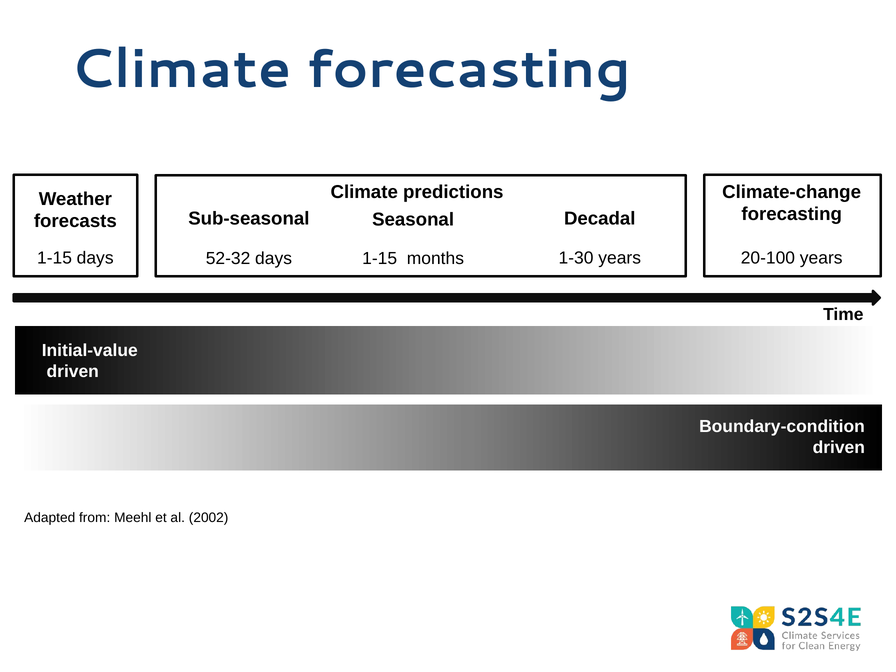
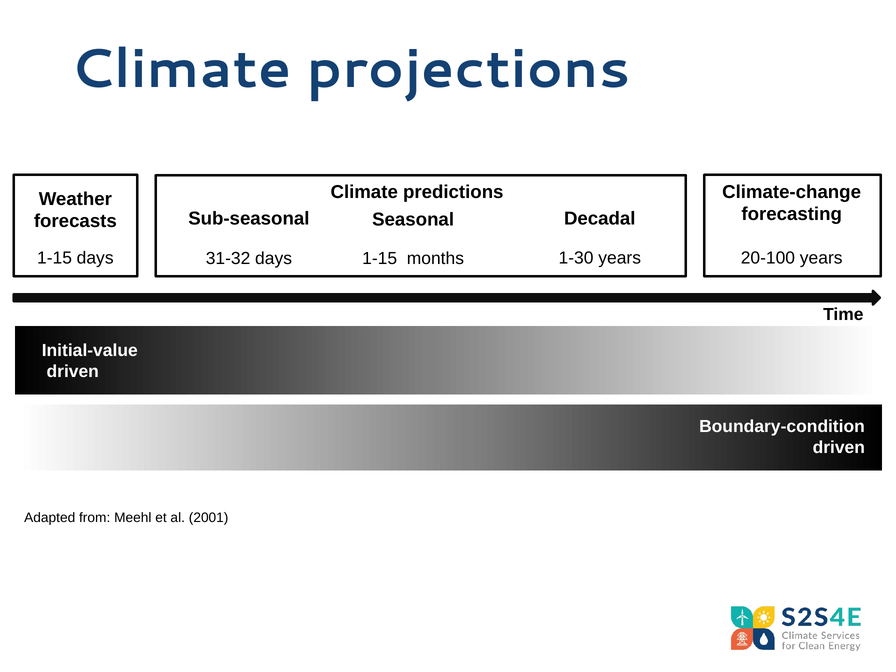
Climate forecasting: forecasting -> projections (469, 69)
52-32: 52-32 -> 31-32 (228, 258)
2002: 2002 -> 2001 (209, 518)
